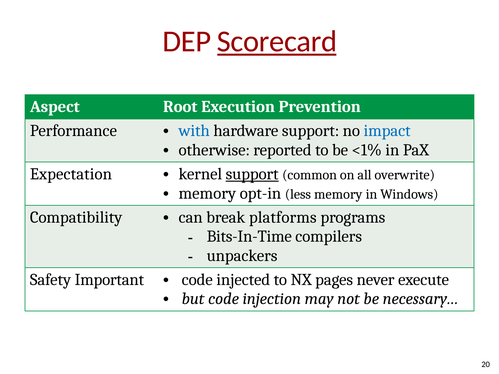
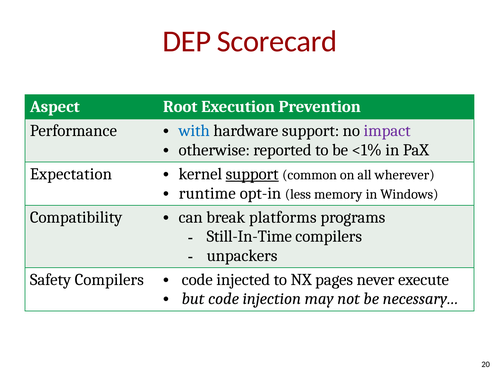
Scorecard underline: present -> none (277, 42)
impact colour: blue -> purple (387, 131)
overwrite: overwrite -> wherever (405, 175)
memory: memory -> runtime (207, 193)
Bits-In-Time: Bits-In-Time -> Still-In-Time (249, 237)
Safety Important: Important -> Compilers (109, 280)
